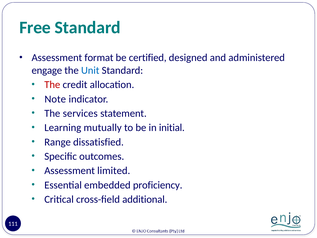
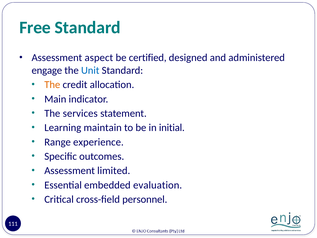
format: format -> aspect (99, 58)
The colour: red -> orange (52, 85)
Note: Note -> Main (55, 99)
mutually: mutually -> maintain (103, 128)
dissatisfied: dissatisfied -> experience (98, 142)
proficiency: proficiency -> evaluation (158, 185)
additional: additional -> personnel (145, 199)
